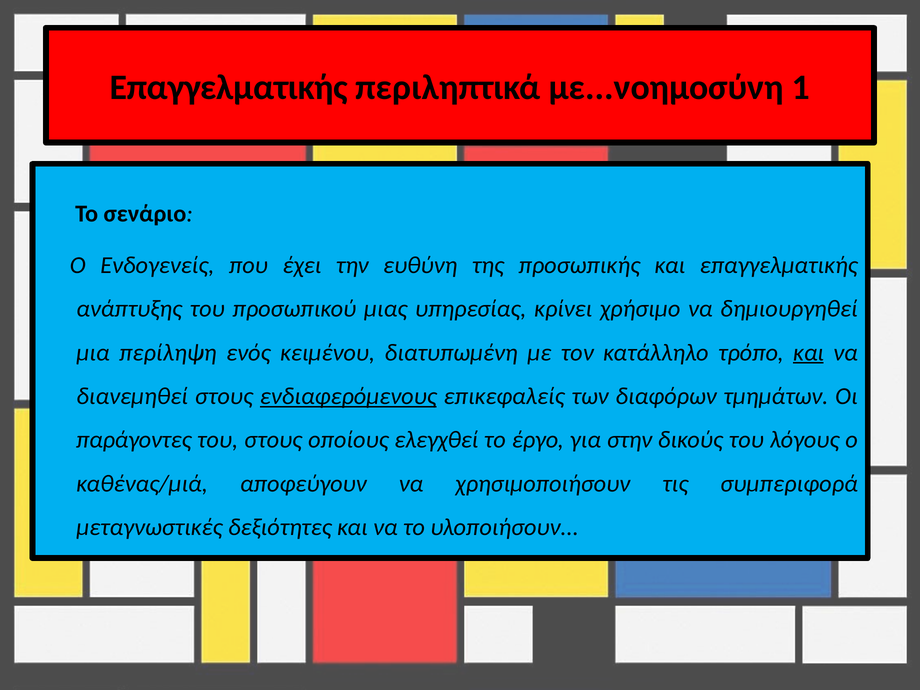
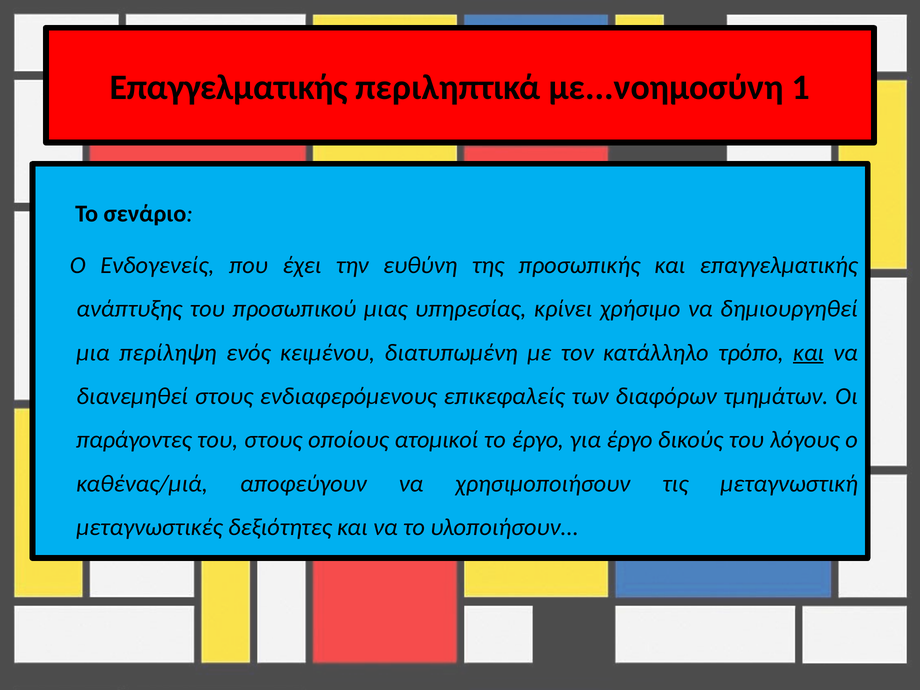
ενδιαφερόμενους underline: present -> none (348, 396)
ελεγχθεί: ελεγχθεί -> ατομικοί (436, 440)
για στην: στην -> έργο (630, 440)
συμπεριφορά: συμπεριφορά -> μεταγνωστική (789, 484)
